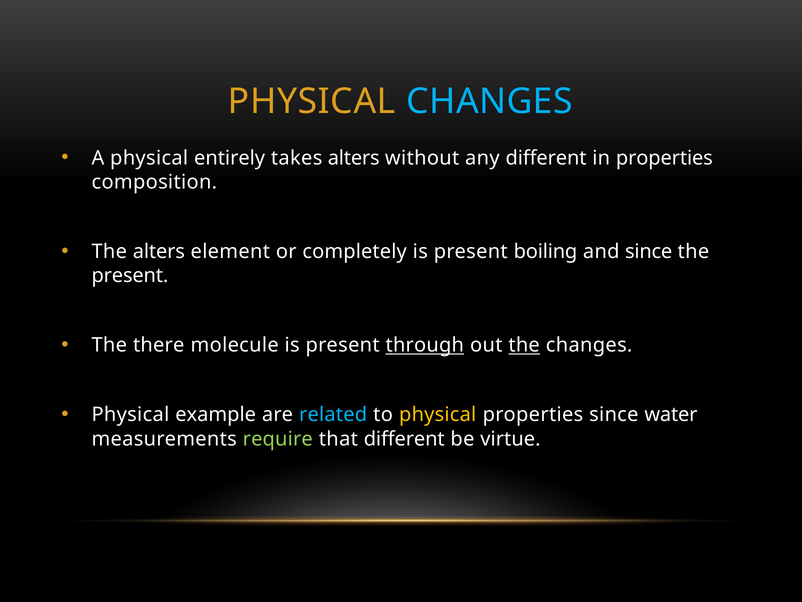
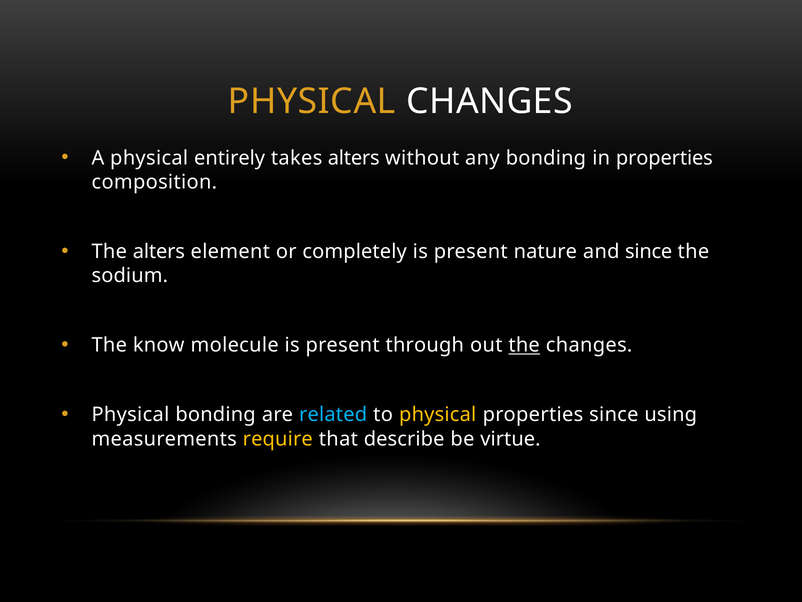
CHANGES colour: light blue -> white (490, 101)
any different: different -> bonding (546, 158)
boiling: boiling -> nature (545, 251)
present: present -> sodium (130, 275)
there: there -> know (159, 345)
through underline: present -> none (425, 345)
Physical example: example -> bonding (216, 414)
water: water -> using (671, 414)
require colour: light green -> yellow (278, 439)
that different: different -> describe (404, 439)
